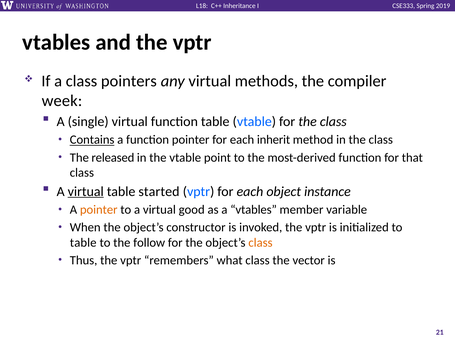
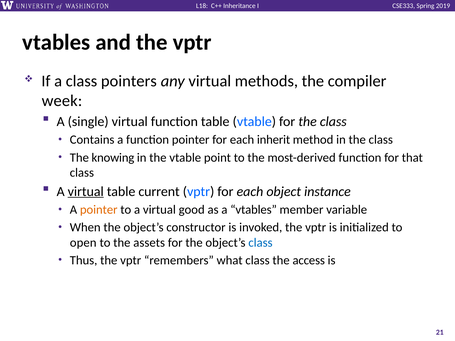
Contains underline: present -> none (92, 140)
released: released -> knowing (113, 158)
started: started -> current (159, 192)
table: table -> open (83, 243)
follow: follow -> assets (149, 243)
class colour: orange -> blue (260, 243)
vector: vector -> access (309, 261)
